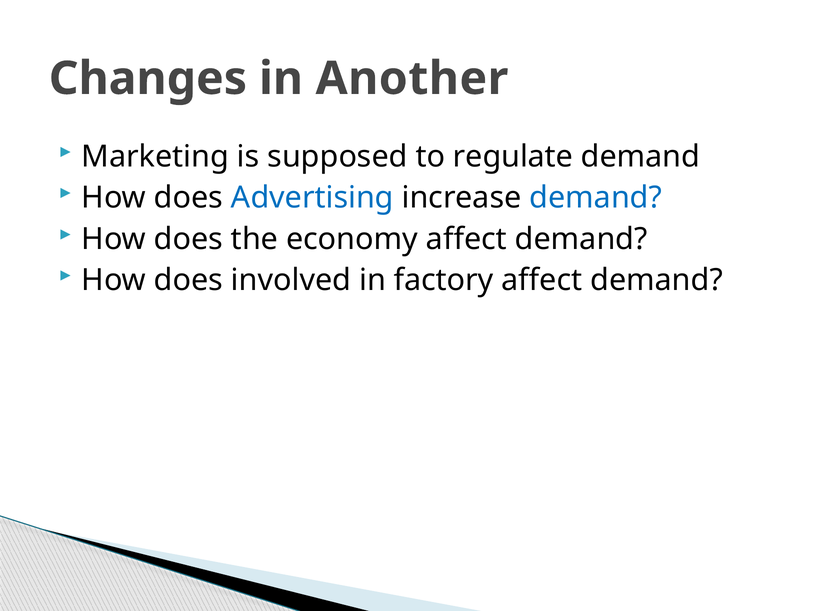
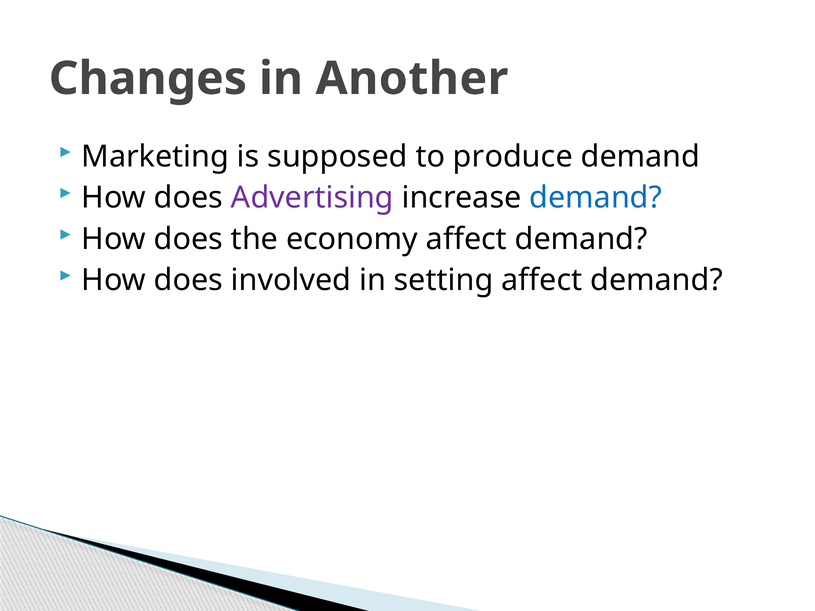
regulate: regulate -> produce (513, 157)
Advertising colour: blue -> purple (312, 198)
factory: factory -> setting (444, 280)
